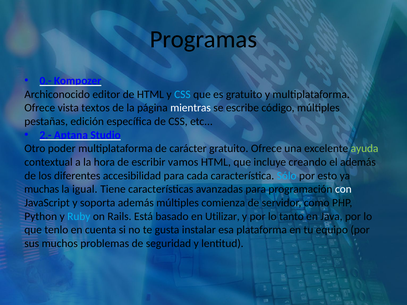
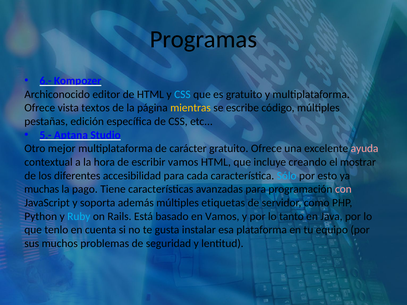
0.-: 0.- -> 6.- (46, 81)
mientras colour: white -> yellow (191, 108)
2.-: 2.- -> 5.- (46, 135)
poder: poder -> mejor (62, 149)
ayuda colour: light green -> pink (365, 149)
el además: además -> mostrar (358, 162)
igual: igual -> pago (85, 189)
con colour: white -> pink (343, 189)
comienza: comienza -> etiquetas (223, 203)
en Utilizar: Utilizar -> Vamos (222, 217)
